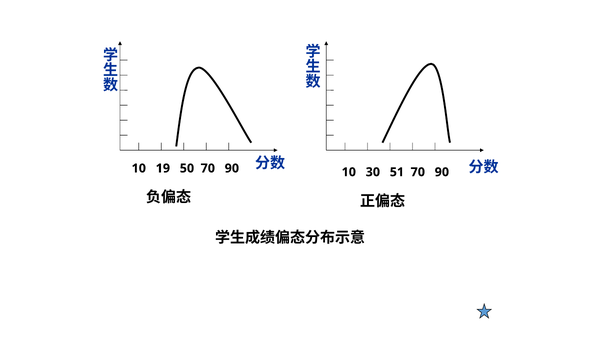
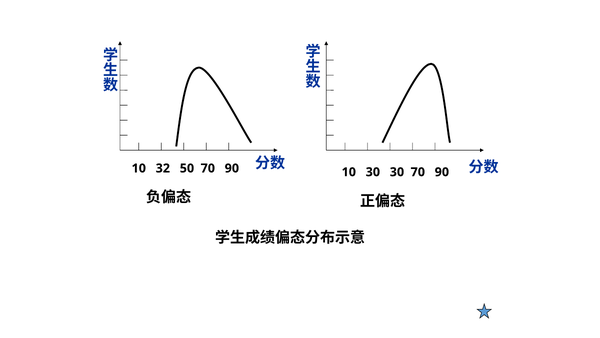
19: 19 -> 32 (163, 168)
30 51: 51 -> 30 (397, 172)
